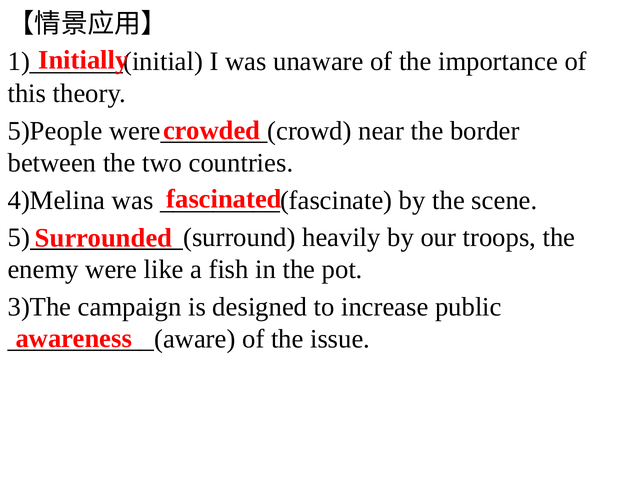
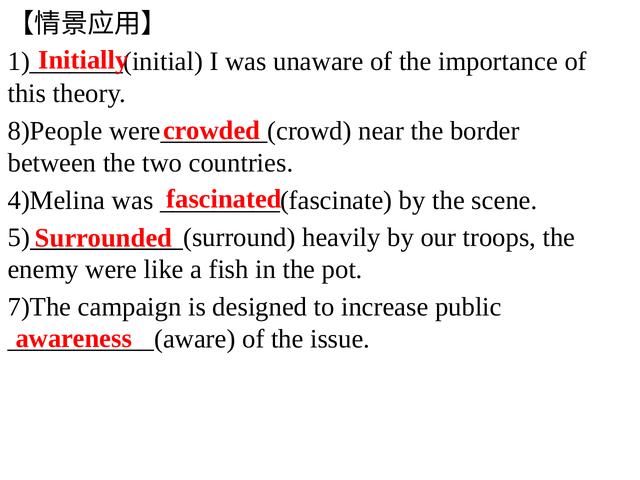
5)People: 5)People -> 8)People (55, 131)
3)The: 3)The -> 7)The (39, 307)
